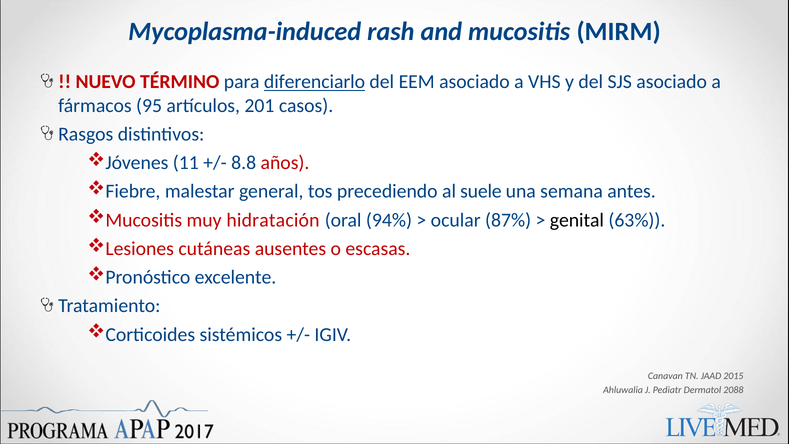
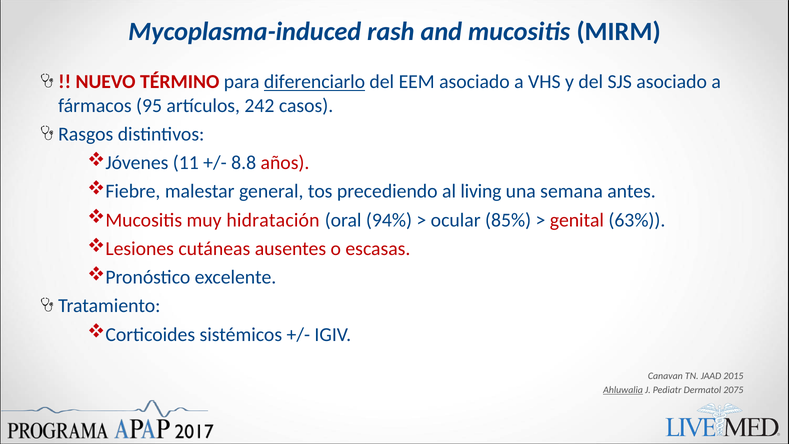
201: 201 -> 242 (259, 106)
suele: suele -> living (481, 191)
87%: 87% -> 85% (508, 220)
genital colour: black -> red (577, 220)
Ahluwalia underline: none -> present (623, 390)
2088: 2088 -> 2075 (733, 390)
